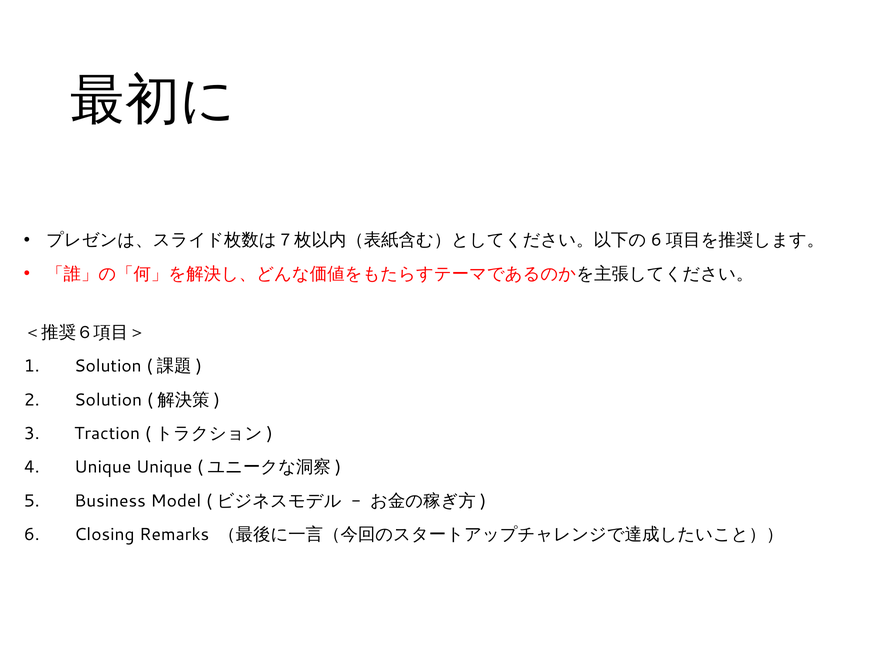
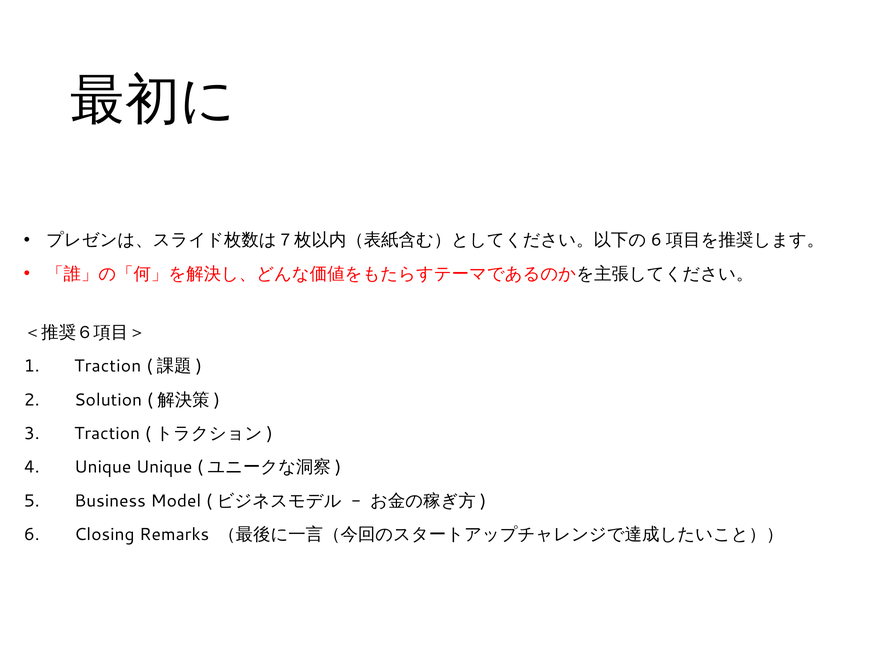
Solution: Solution -> Traction (108, 367)
